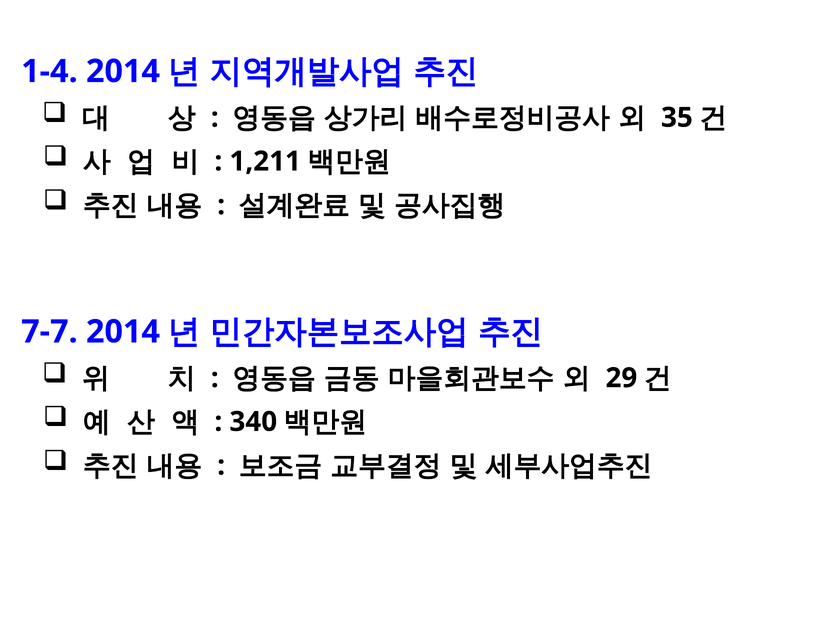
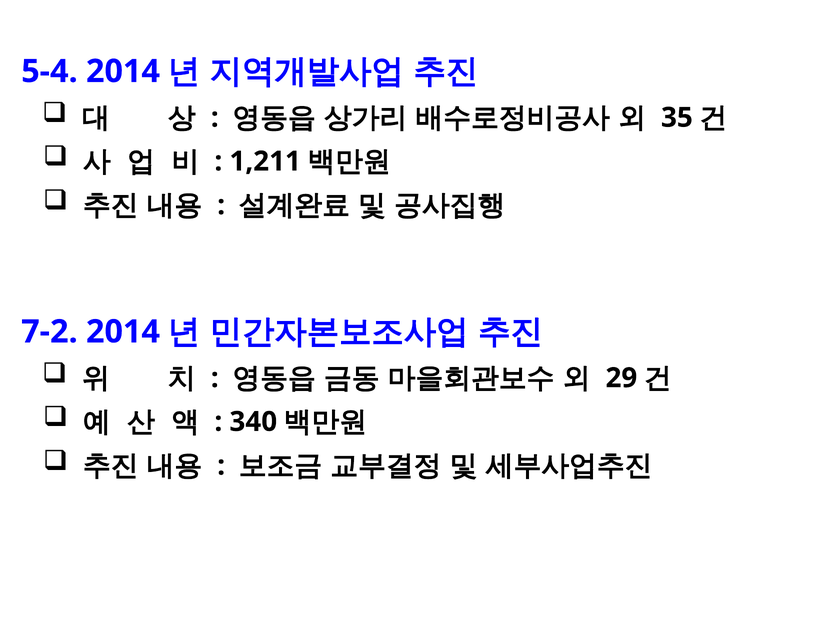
1-4: 1-4 -> 5-4 (49, 71)
7-7: 7-7 -> 7-2 (49, 332)
